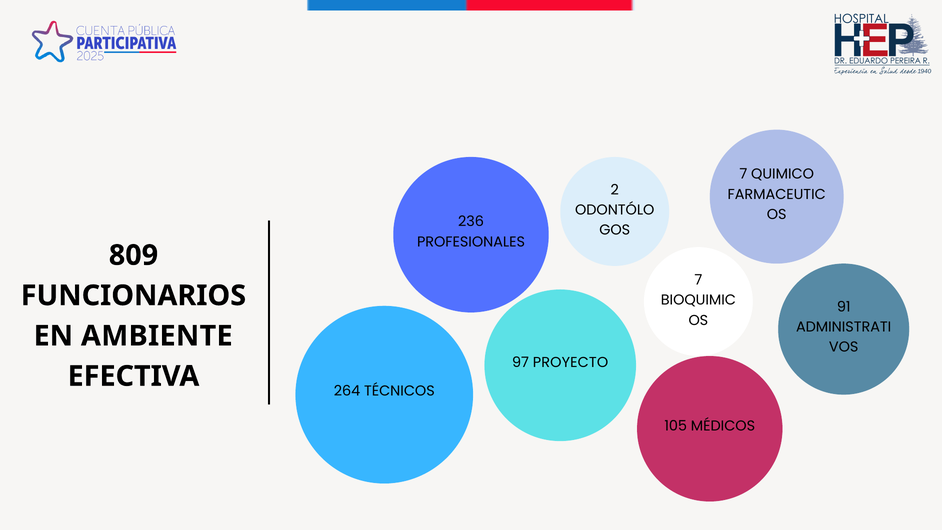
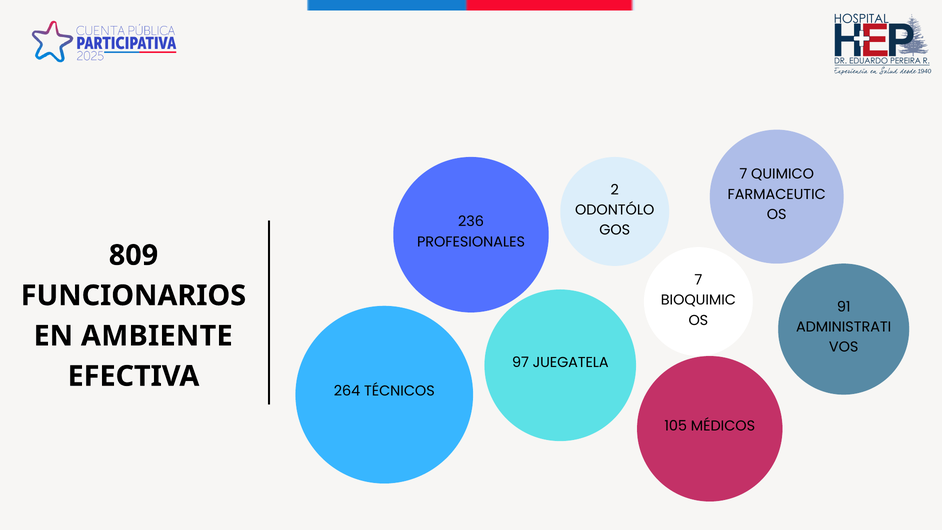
PROYECTO: PROYECTO -> JUEGATELA (571, 362)
